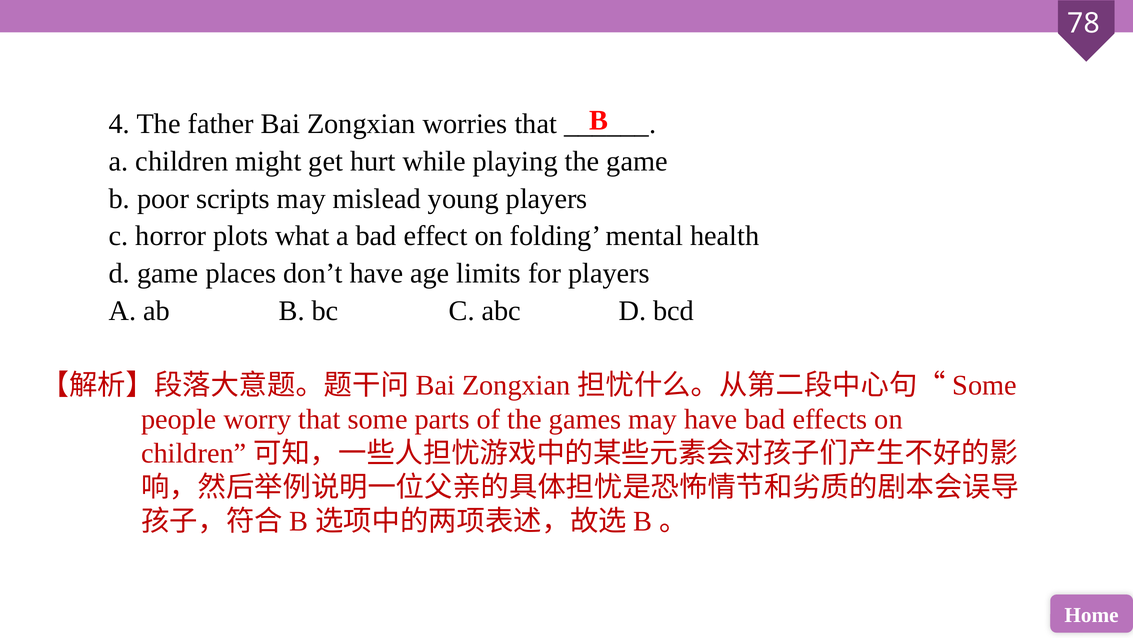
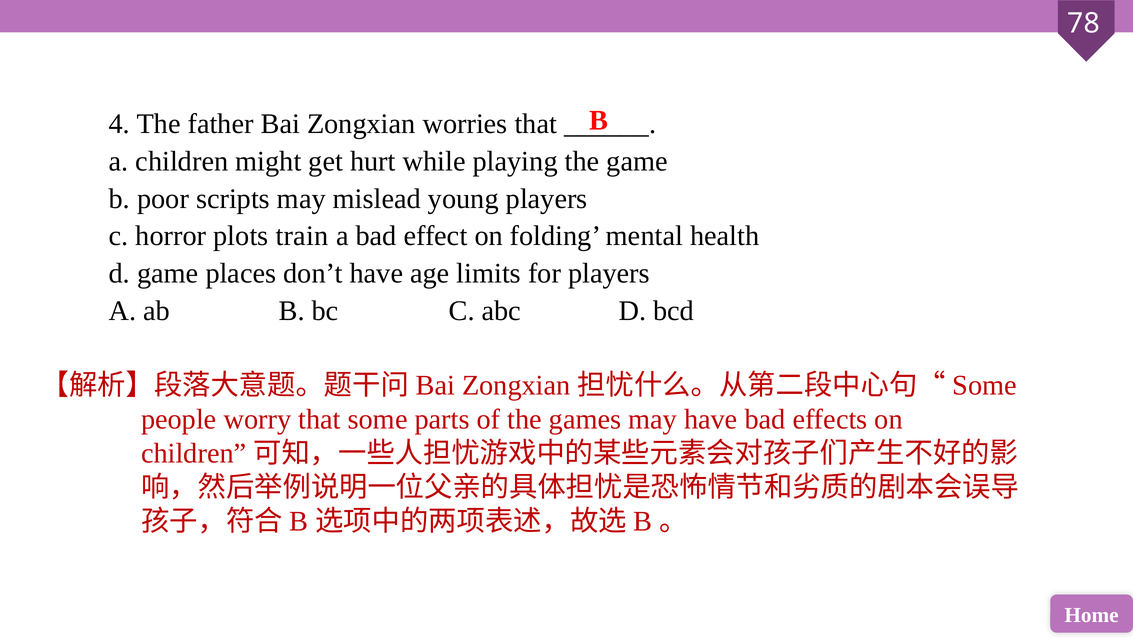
what: what -> train (302, 236)
